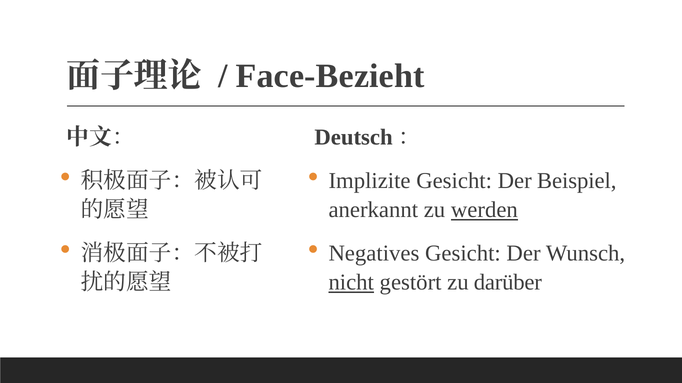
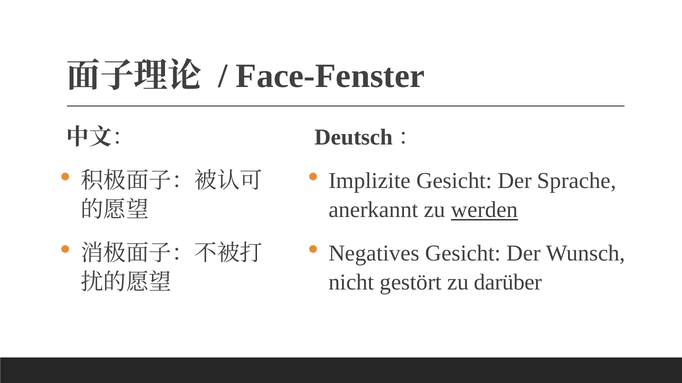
Face-Bezieht: Face-Bezieht -> Face-Fenster (330, 76)
Beispiel: Beispiel -> Sprache (577, 181)
nicht underline: present -> none (351, 283)
